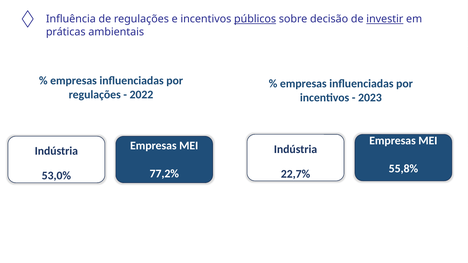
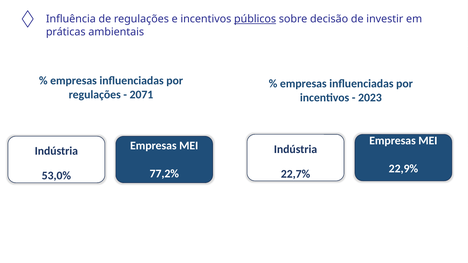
investir underline: present -> none (385, 19)
2022: 2022 -> 2071 (141, 95)
55,8%: 55,8% -> 22,9% (403, 169)
